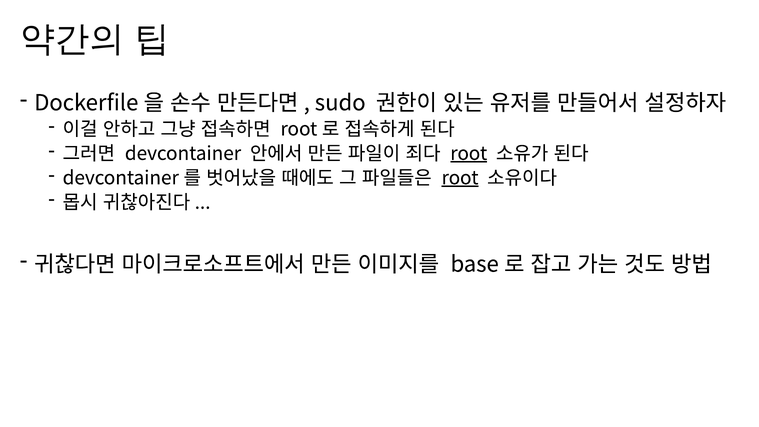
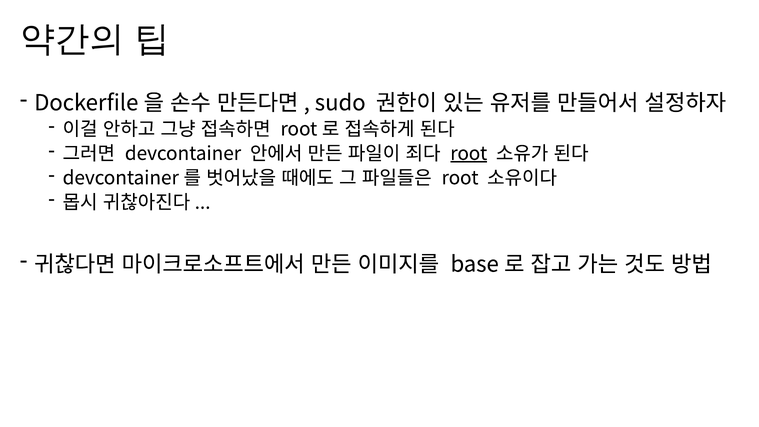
root underline: present -> none (460, 178)
